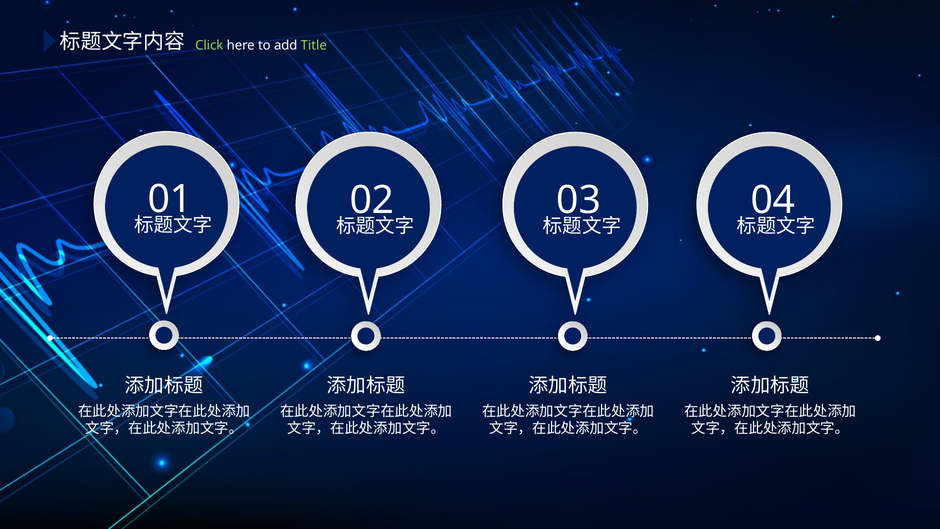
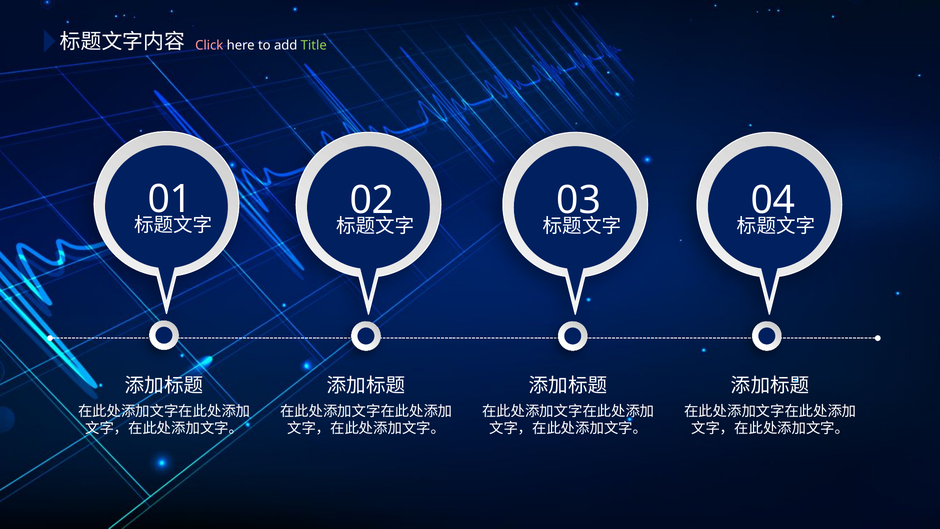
Click colour: light green -> pink (209, 45)
